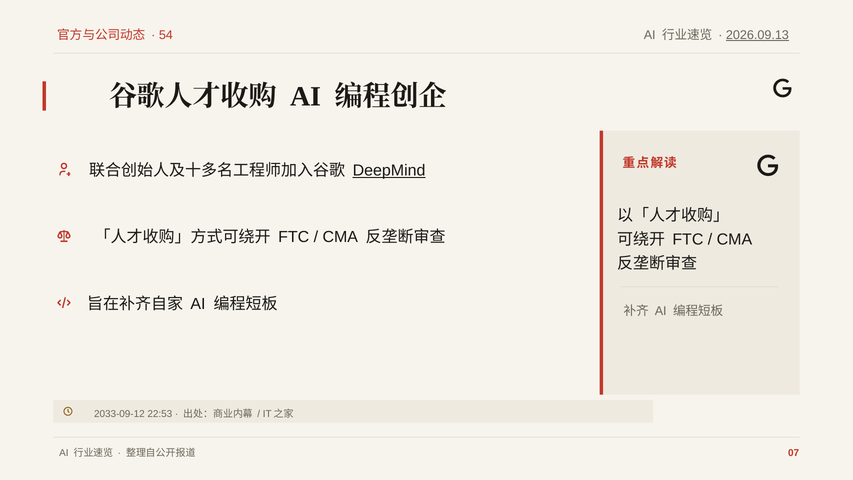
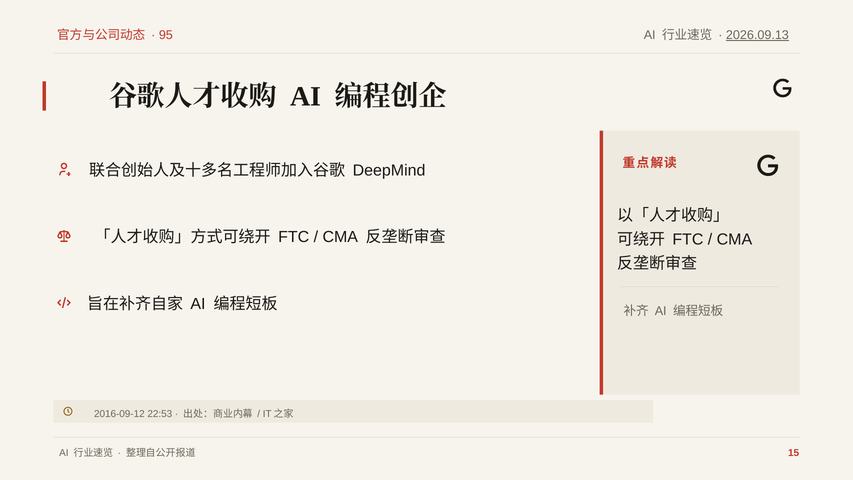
54: 54 -> 95 (166, 35)
DeepMind underline: present -> none (389, 170)
2033-09-12: 2033-09-12 -> 2016-09-12 (119, 414)
07: 07 -> 15 (794, 453)
